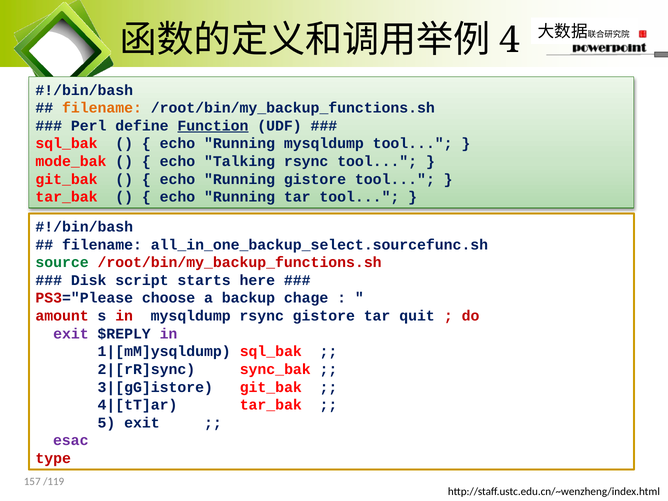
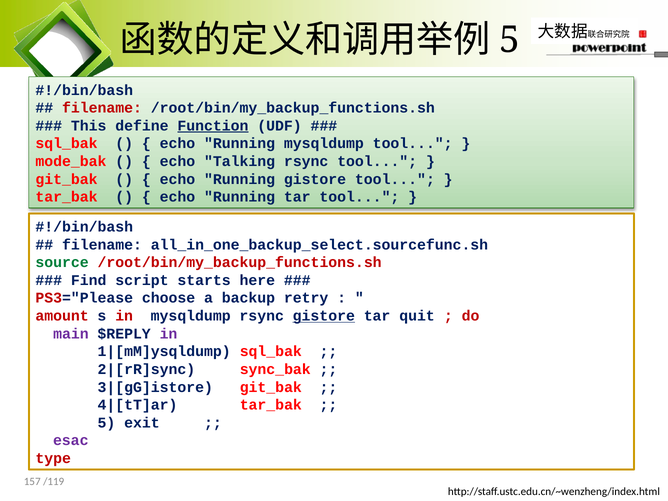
4: 4 -> 5 (510, 40)
filename colour: orange -> red (102, 108)
Perl: Perl -> This (89, 126)
Disk: Disk -> Find (89, 280)
chage: chage -> retry (306, 298)
gistore underline: none -> present (324, 316)
exit: exit -> main (71, 334)
